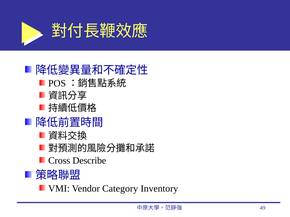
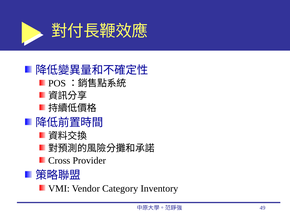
Describe: Describe -> Provider (89, 161)
